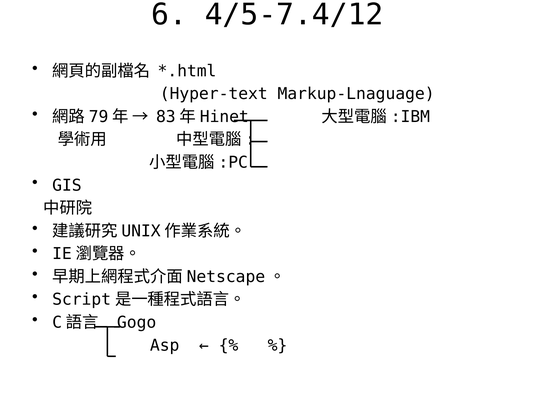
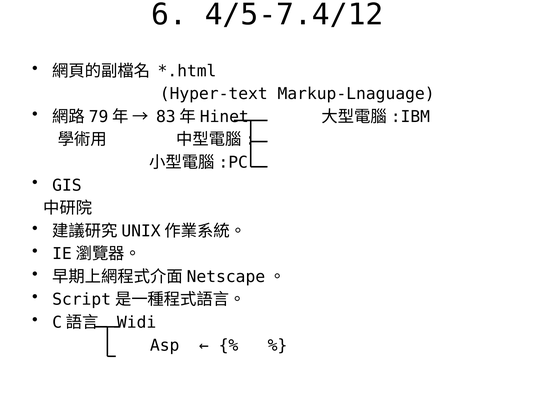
Gogo: Gogo -> Widi (137, 323)
